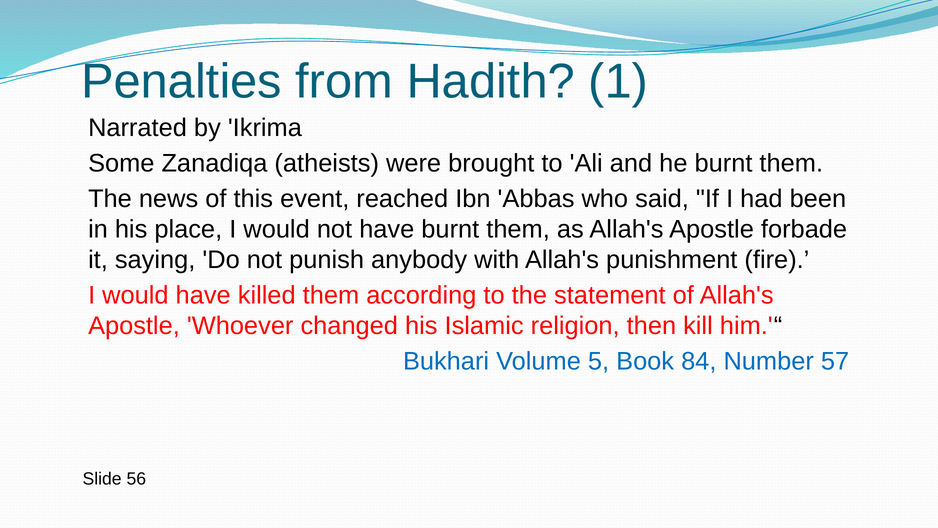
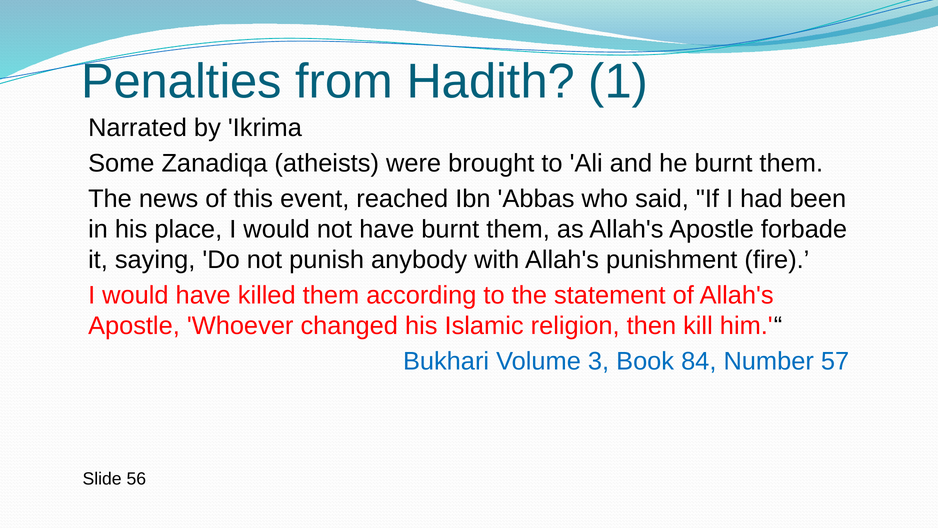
5: 5 -> 3 (599, 361)
